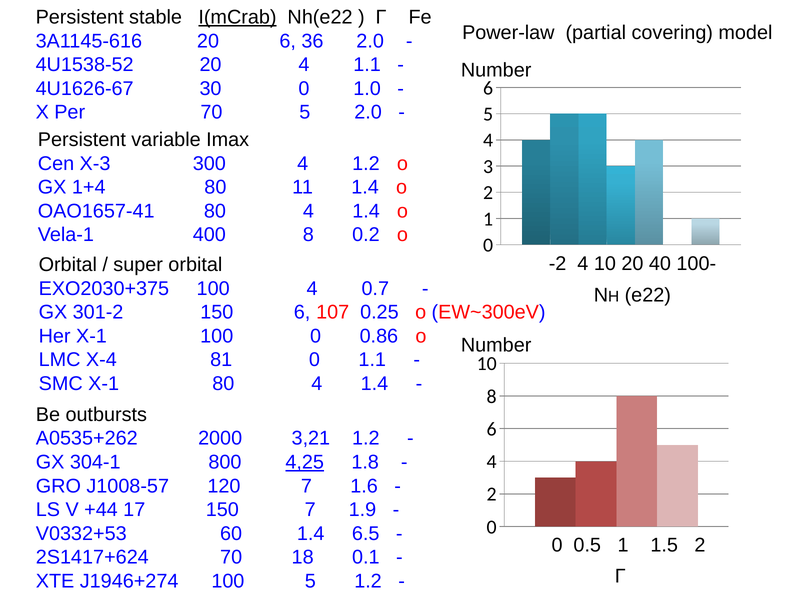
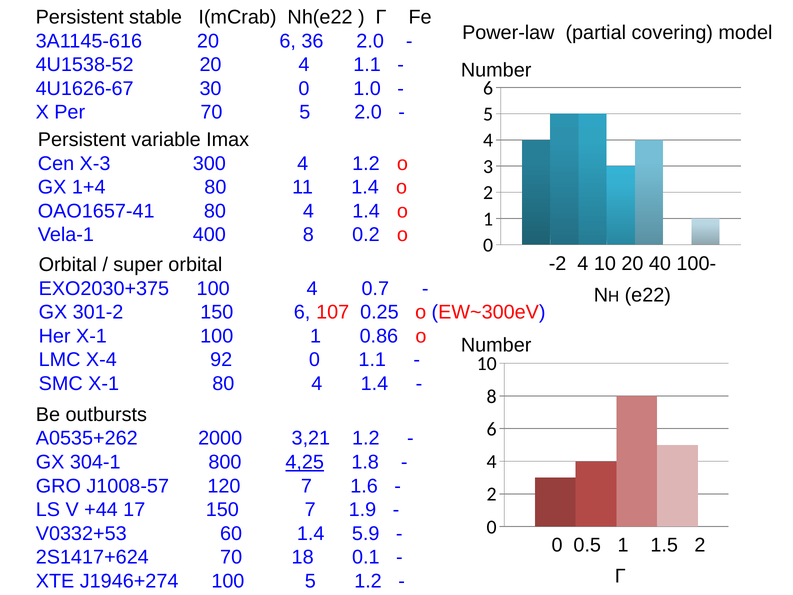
I(mCrab underline: present -> none (237, 17)
100 0: 0 -> 1 (316, 336)
81: 81 -> 92 (221, 360)
6.5: 6.5 -> 5.9 (366, 533)
